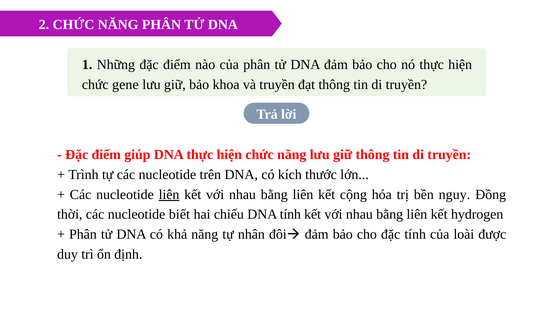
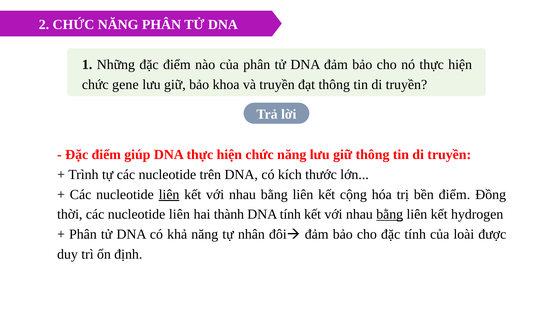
bền nguy: nguy -> điểm (454, 195)
thời các nucleotide biết: biết -> liên (179, 214)
chiếu: chiếu -> thành (229, 214)
bằng underline: none -> present (390, 214)
